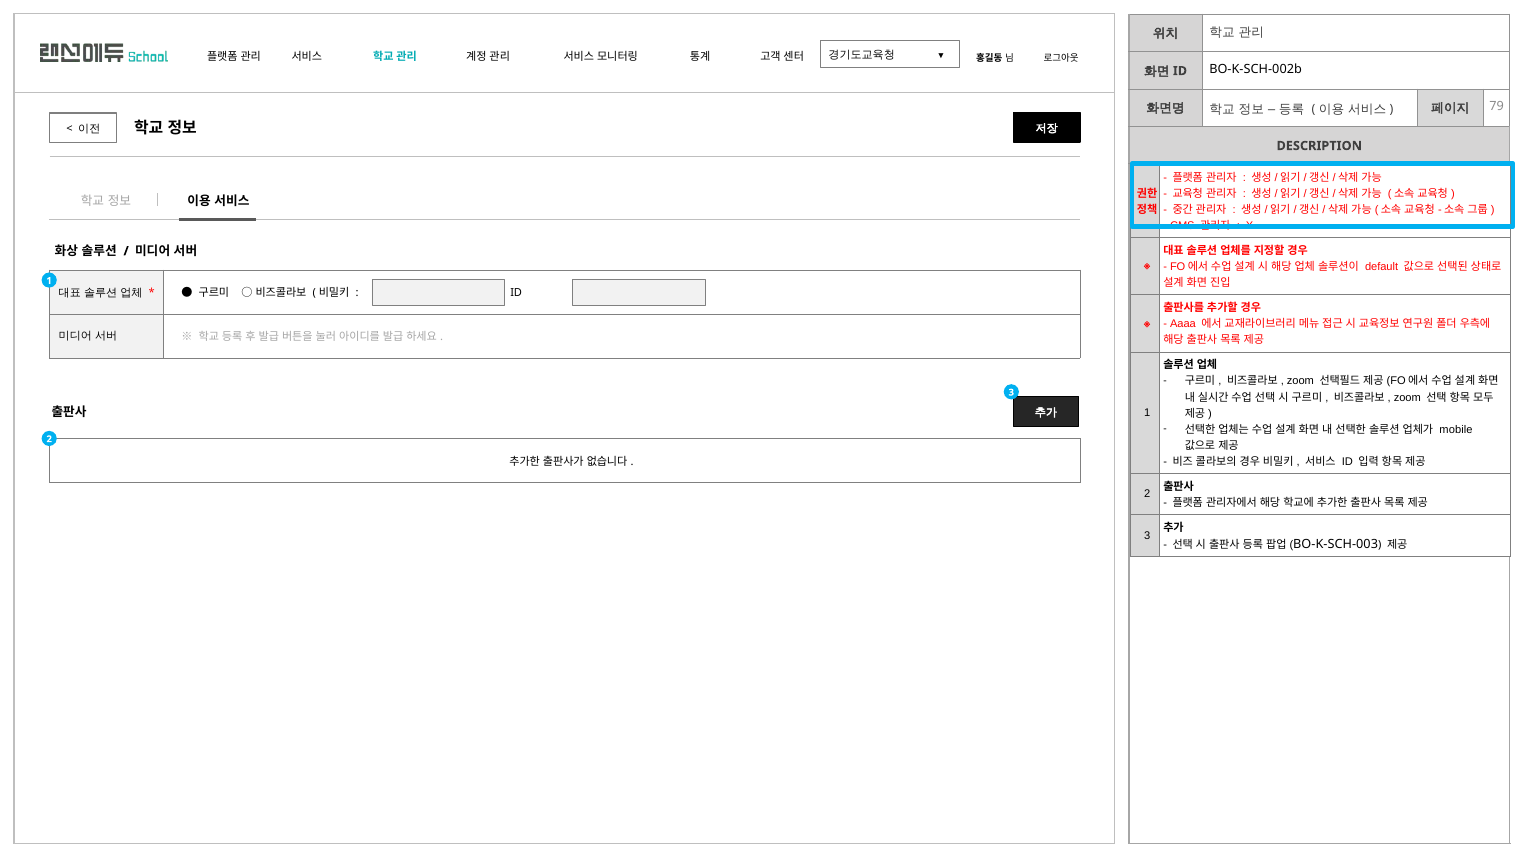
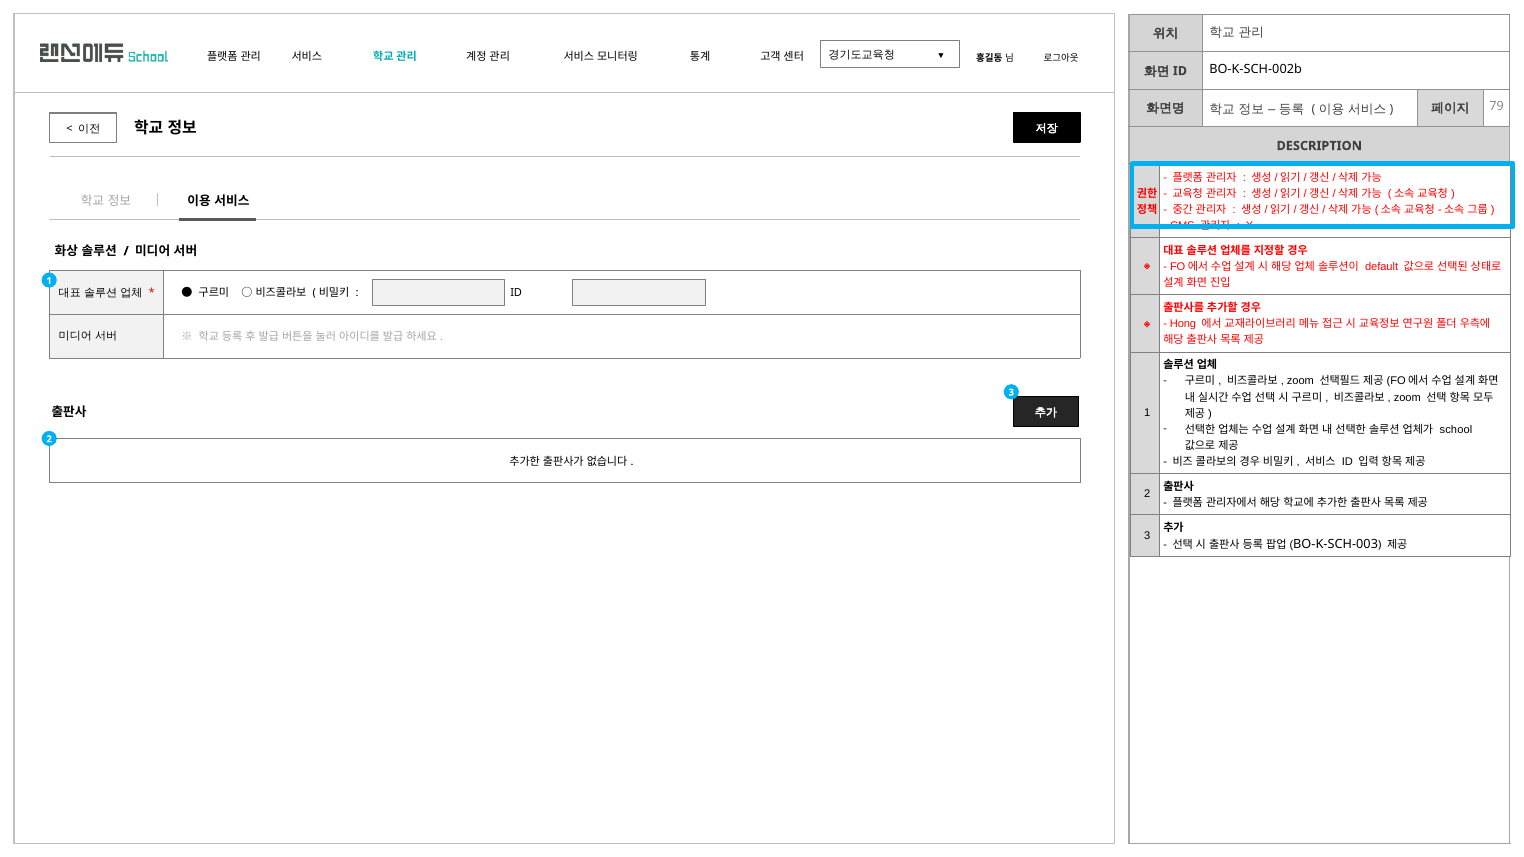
Aaaa: Aaaa -> Hong (1183, 324)
mobile: mobile -> school (1456, 429)
